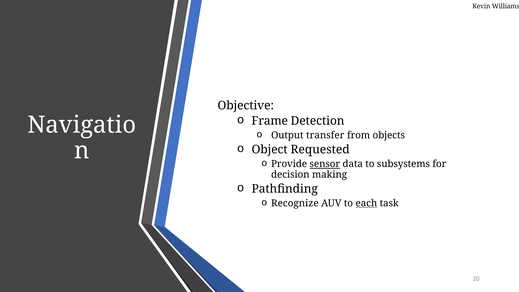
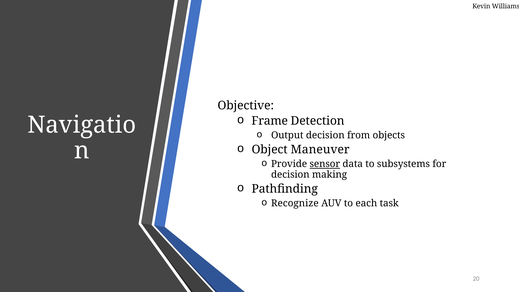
Output transfer: transfer -> decision (325, 135)
Requested: Requested -> Maneuver (320, 150)
each underline: present -> none (366, 203)
